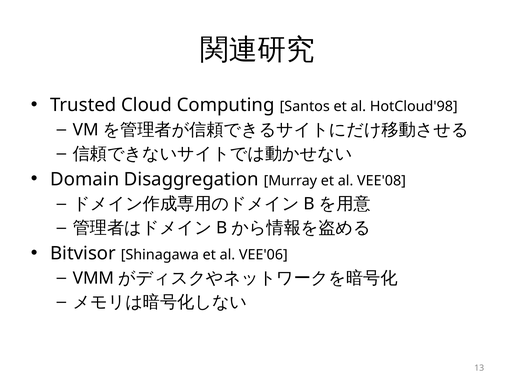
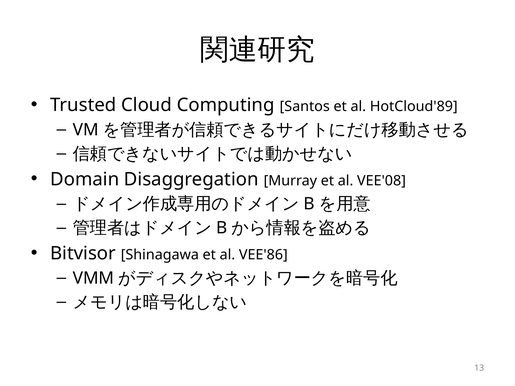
HotCloud'98: HotCloud'98 -> HotCloud'89 (414, 107)
VEE'06: VEE'06 -> VEE'86 (263, 255)
